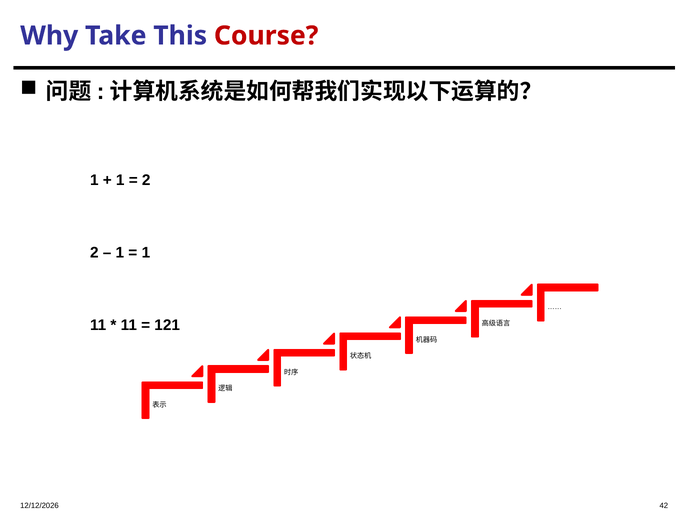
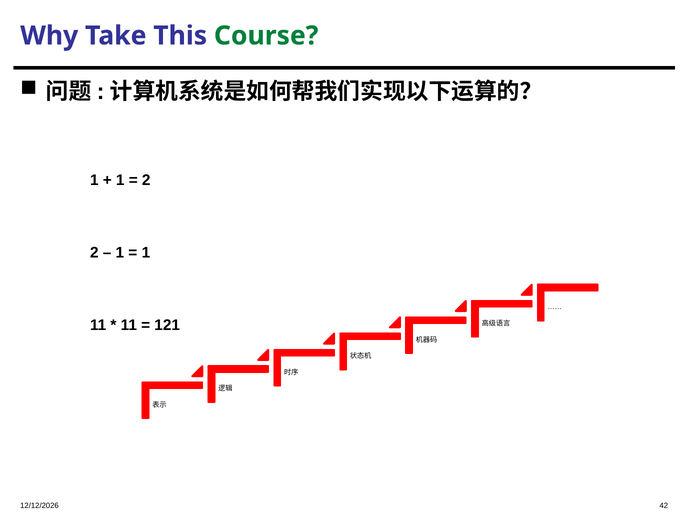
Course colour: red -> green (266, 36)
